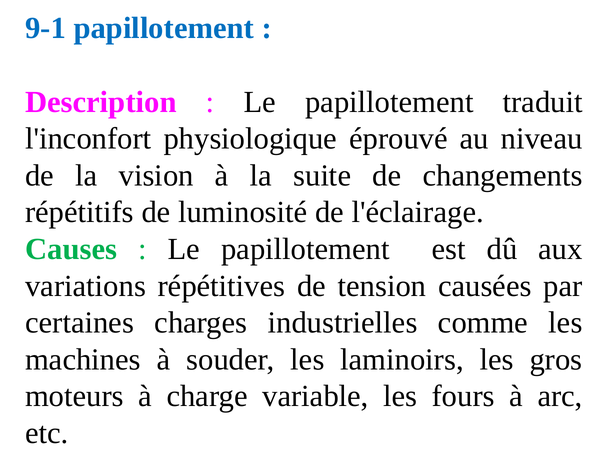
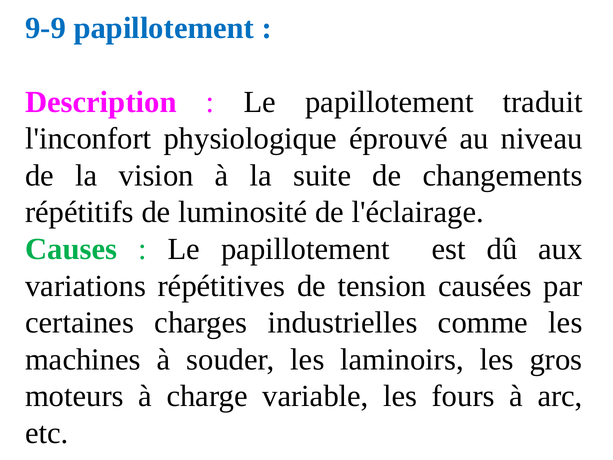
9-1: 9-1 -> 9-9 (46, 28)
